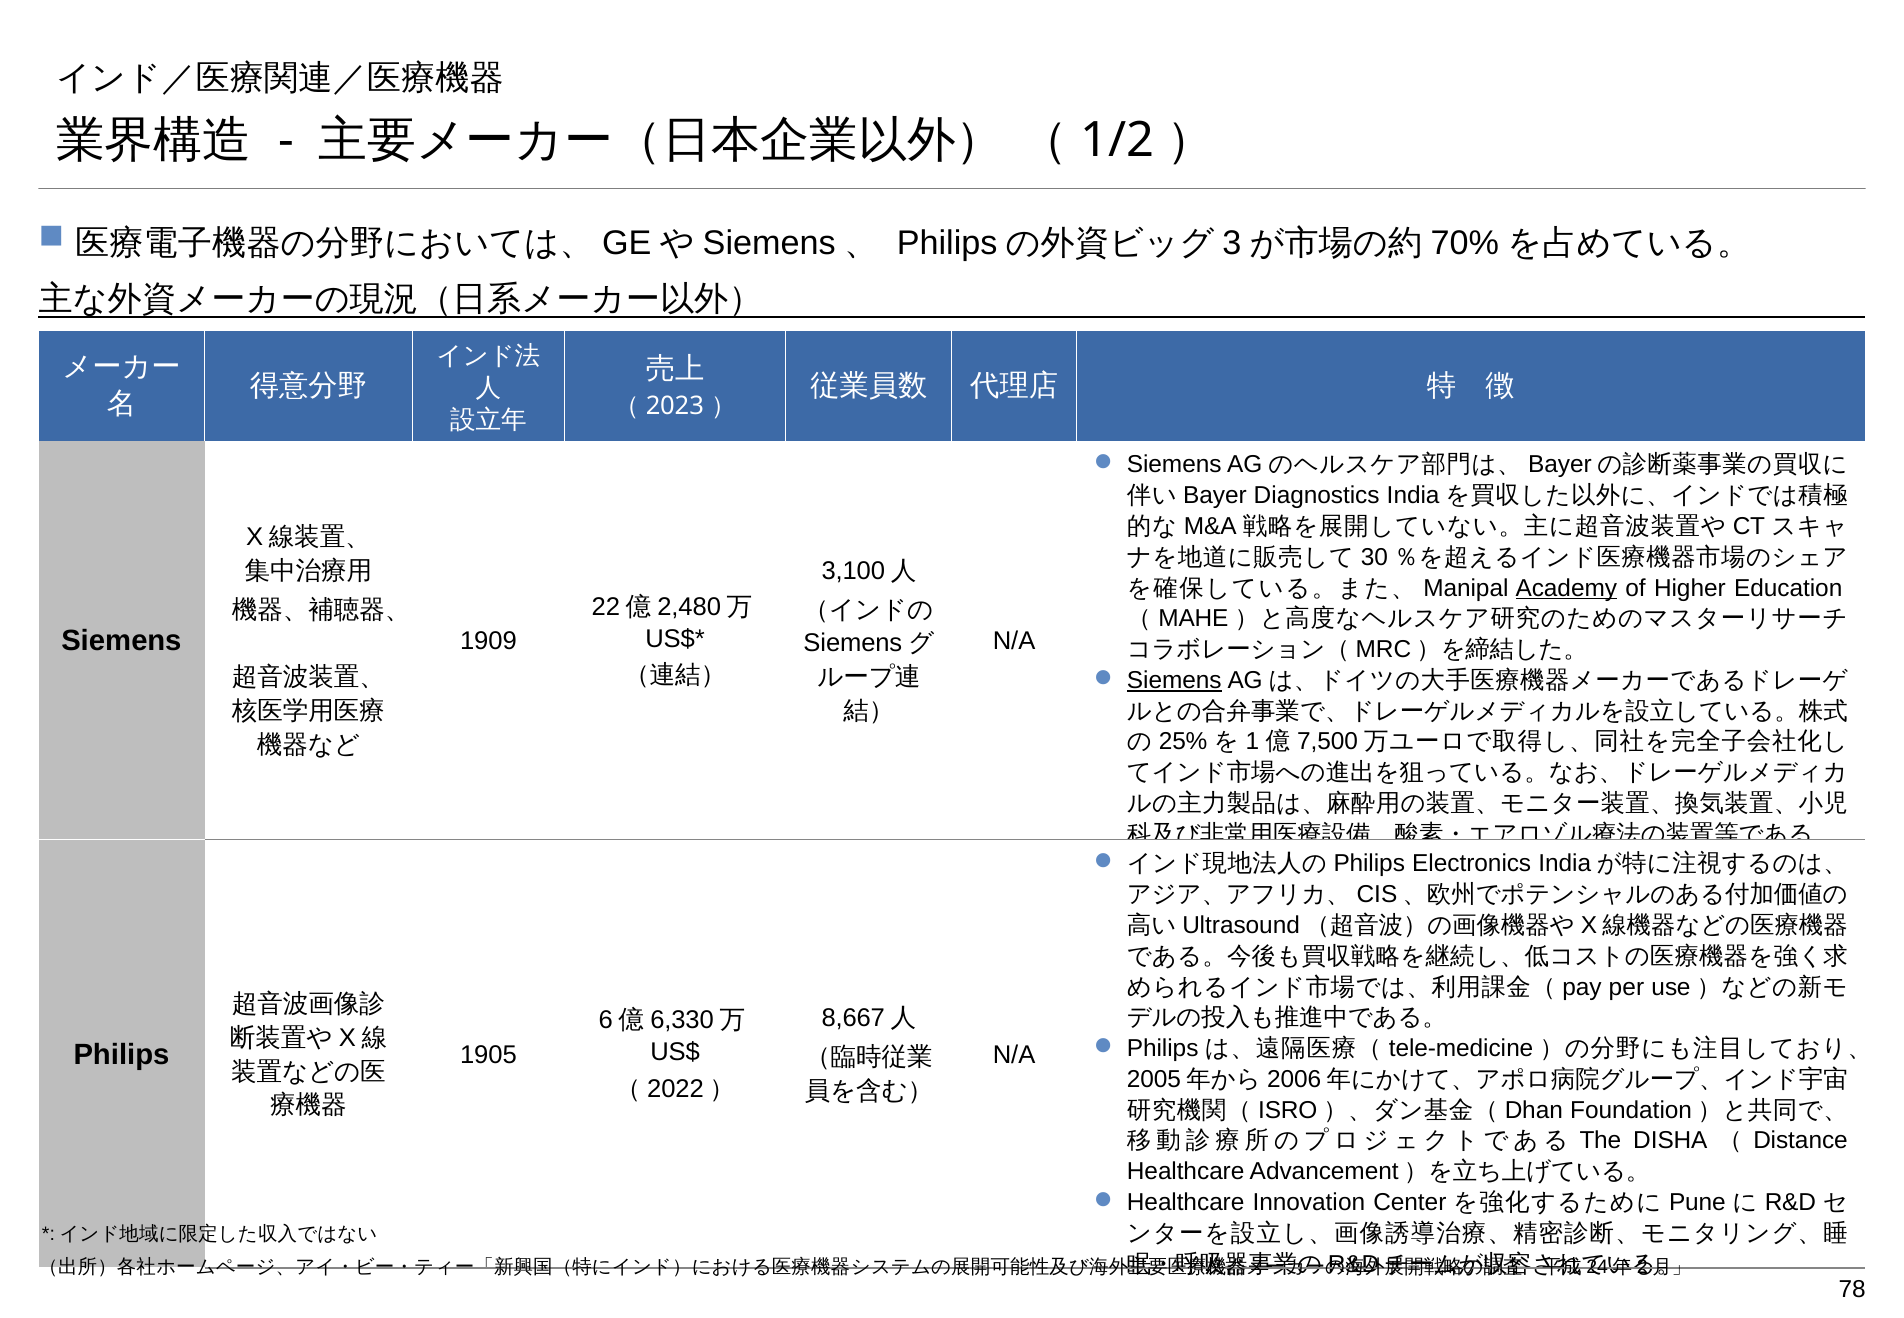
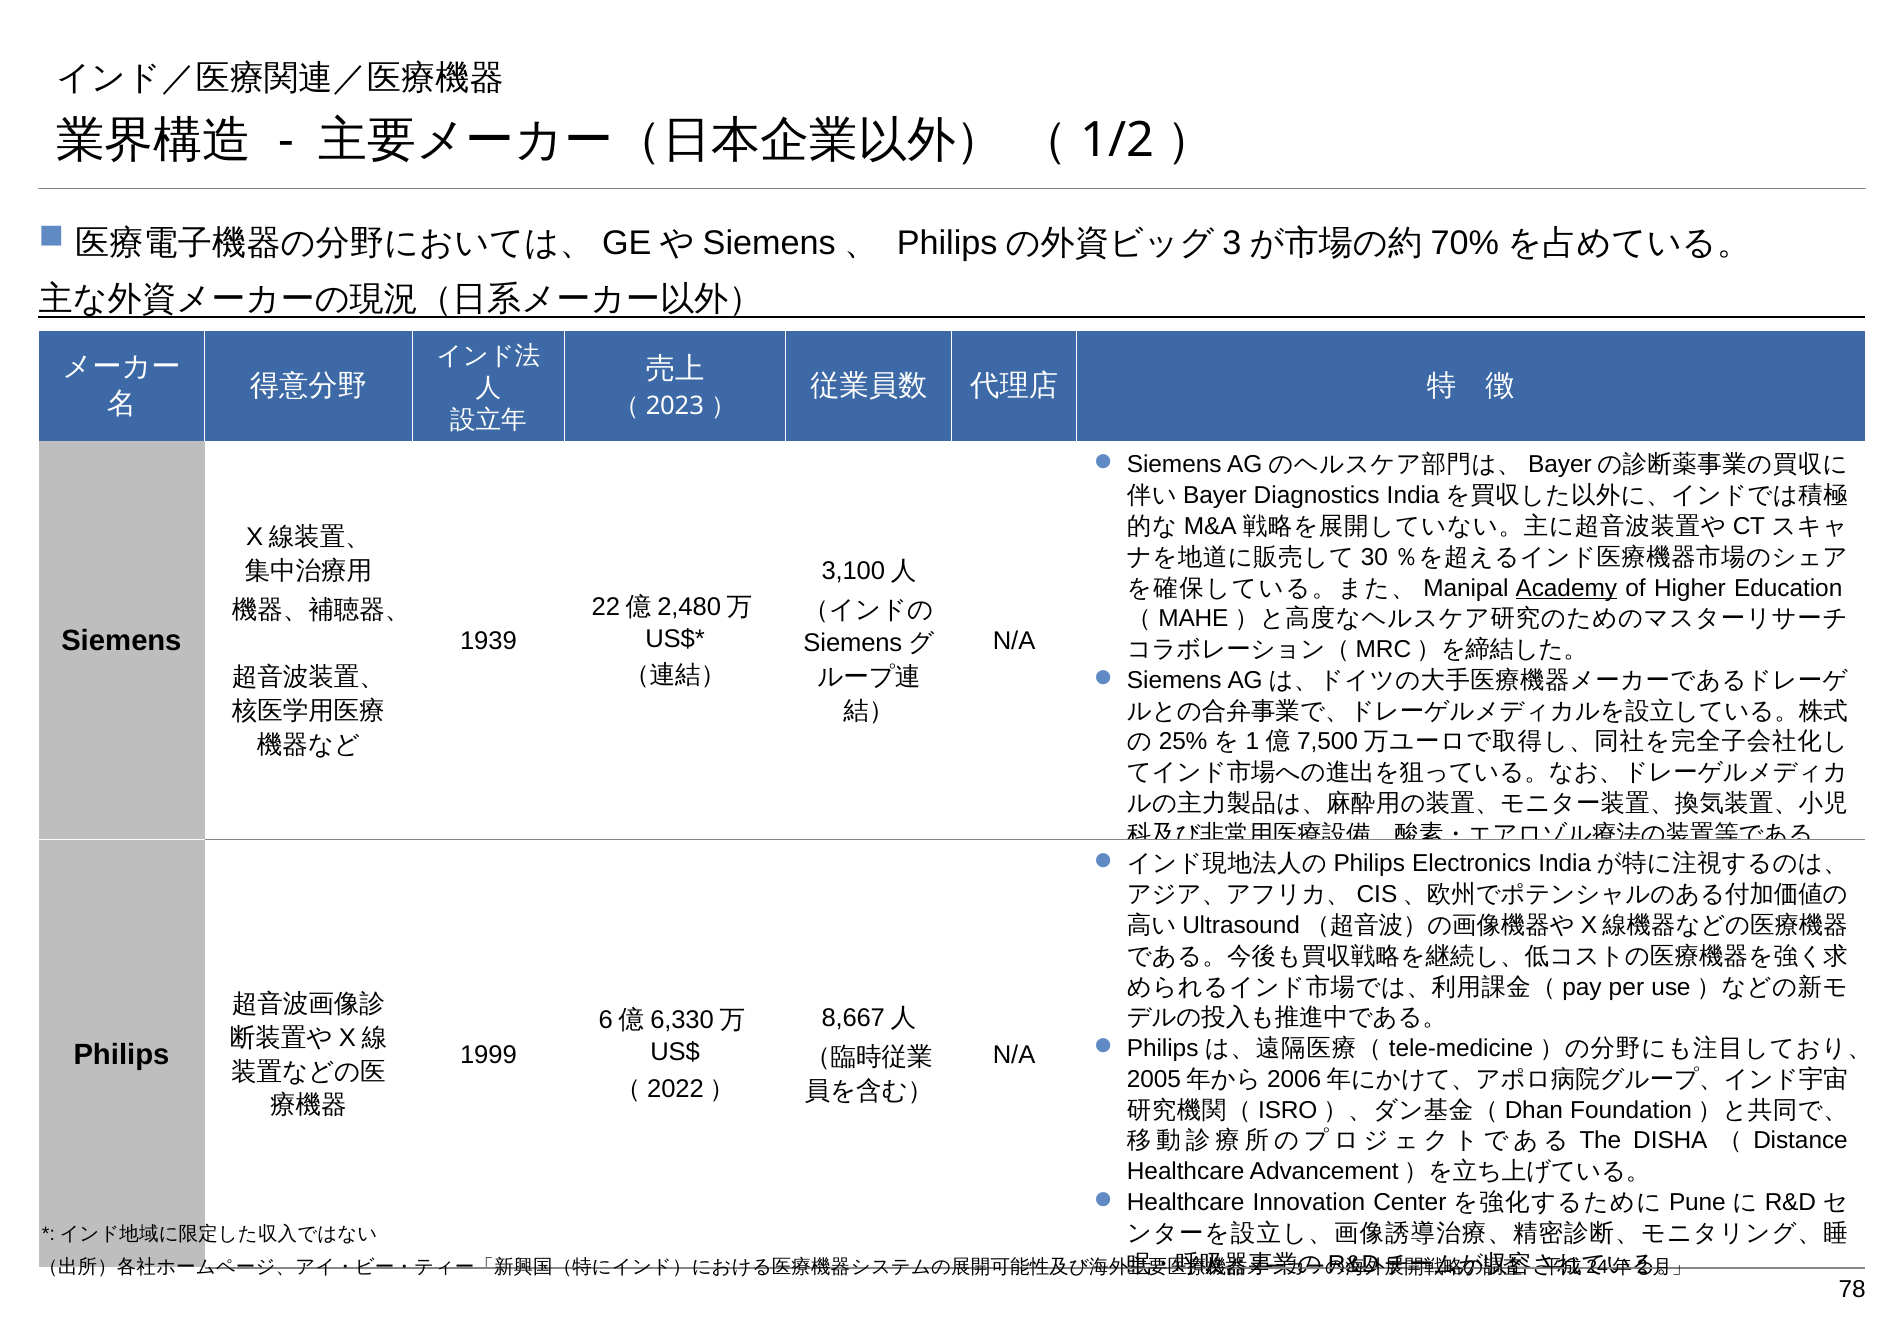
1909: 1909 -> 1939 (488, 641)
Siemens underline: present -> none (1174, 680)
1905: 1905 -> 1999 (488, 1055)
